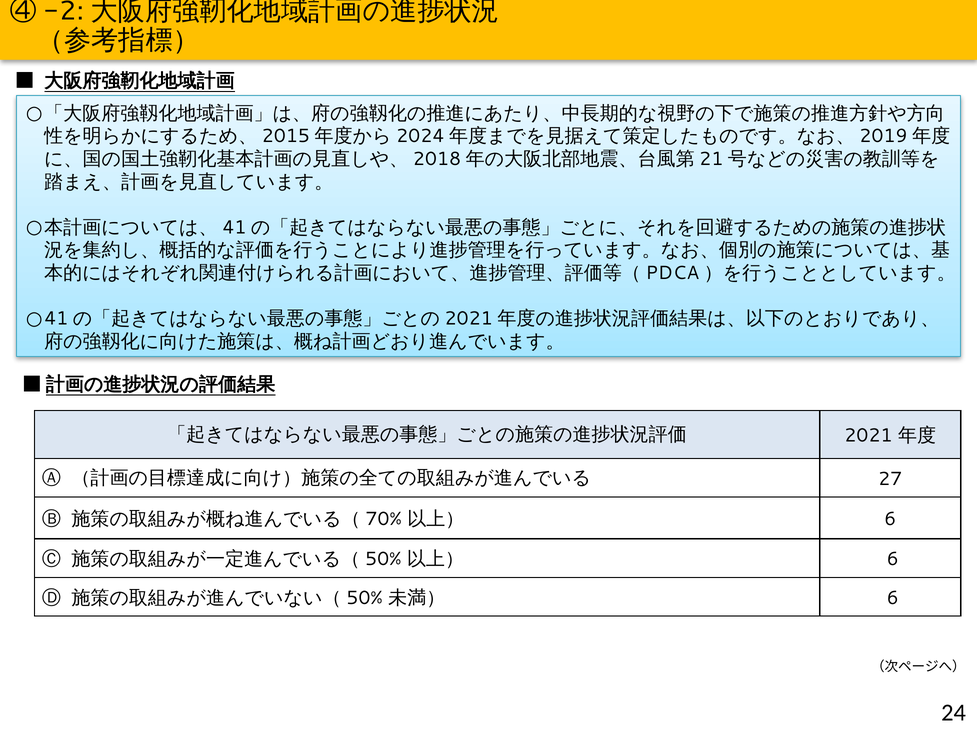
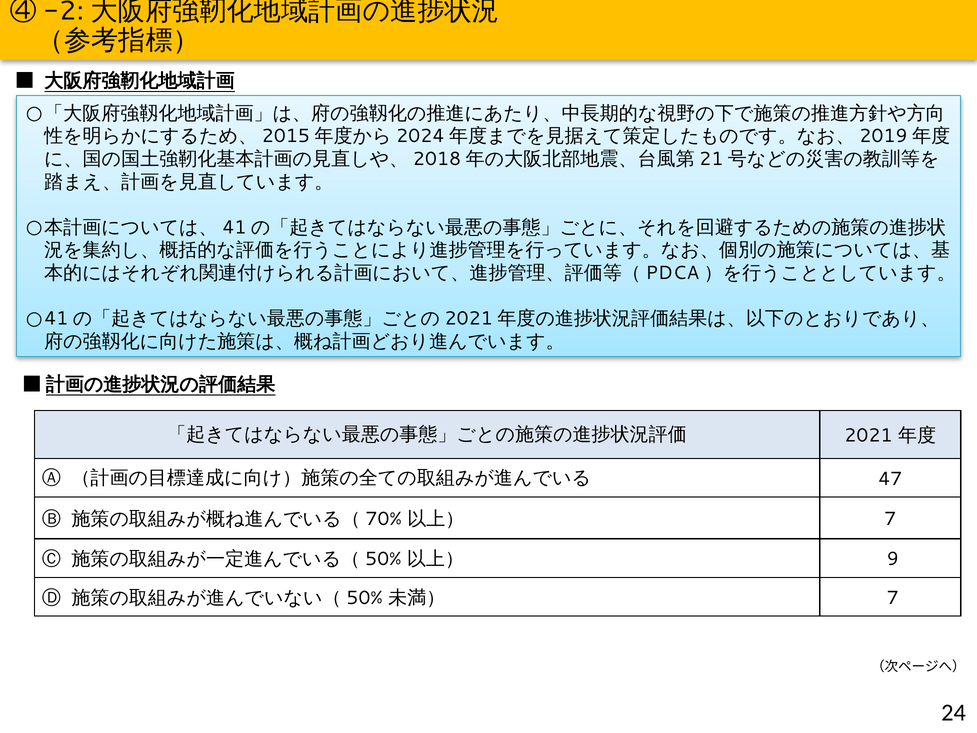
27: 27 -> 47 (890, 479)
6: 6 -> 7 (890, 519)
6: 6 -> 9 (893, 559)
6: 6 -> 7 (893, 598)
